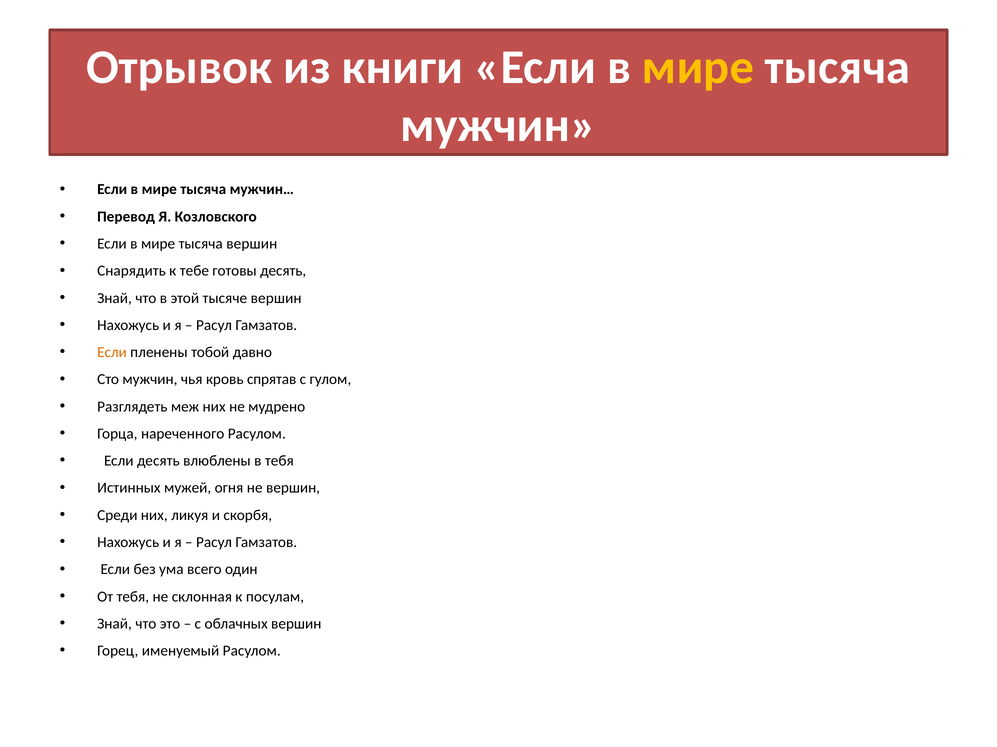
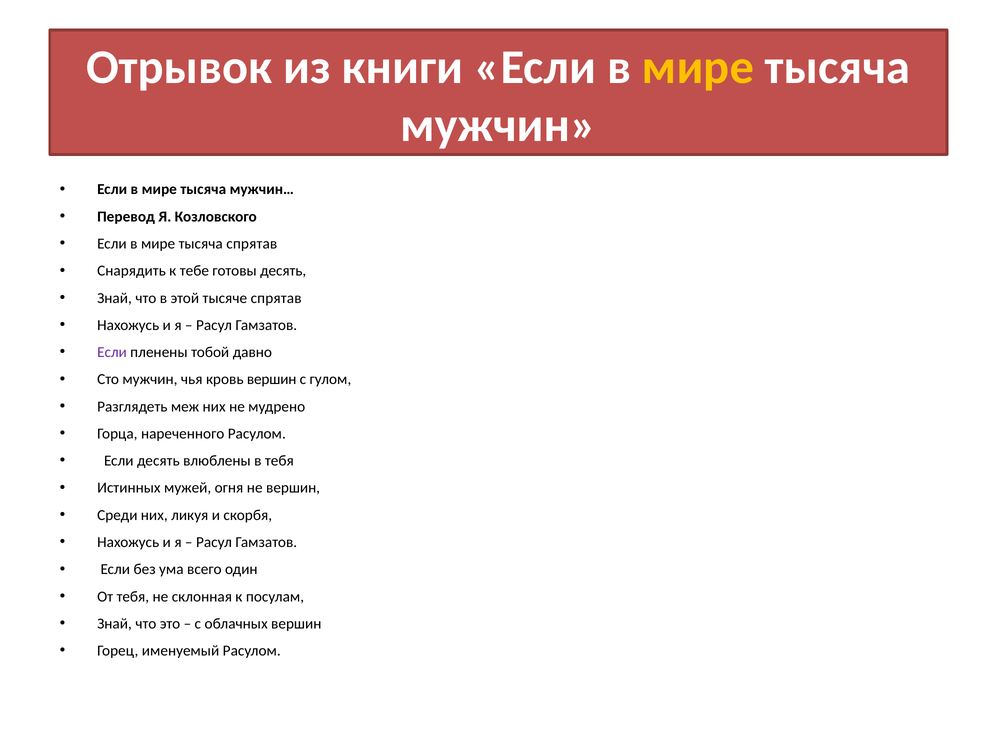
тысяча вершин: вершин -> спрятав (252, 244)
тысяче вершин: вершин -> спрятав (276, 298)
Если colour: orange -> purple (112, 353)
кровь спрятав: спрятав -> вершин (272, 380)
